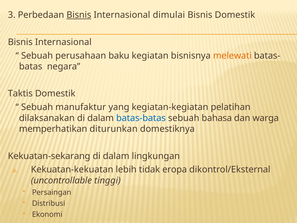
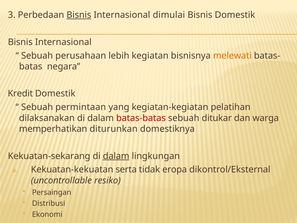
baku: baku -> lebih (119, 56)
Taktis: Taktis -> Kredit (20, 93)
manufaktur: manufaktur -> permintaan (81, 107)
batas-batas colour: blue -> red (141, 118)
bahasa: bahasa -> ditukar (217, 118)
dalam underline: none -> present (116, 156)
lebih: lebih -> serta (126, 169)
tinggi: tinggi -> resiko (107, 180)
